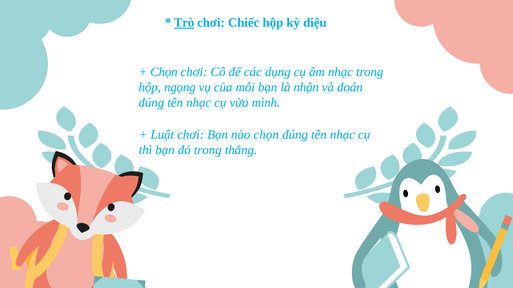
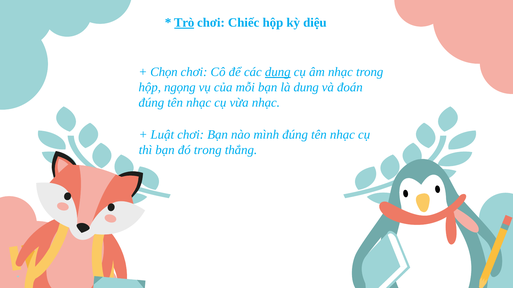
dụng underline: none -> present (278, 72)
nhận: nhận -> dung (306, 87)
vừa mình: mình -> nhạc (266, 103)
nào chọn: chọn -> mình (266, 135)
